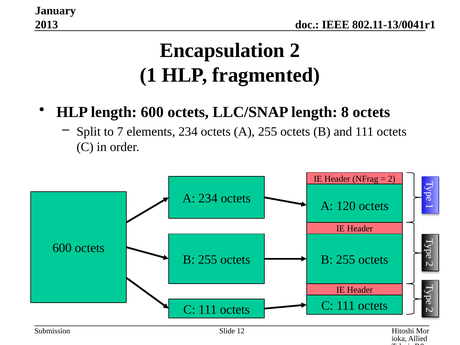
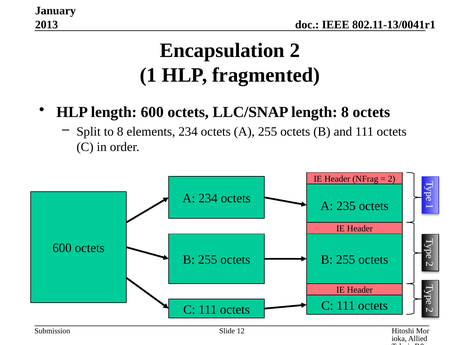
to 7: 7 -> 8 (120, 131)
120: 120 -> 235 (346, 206)
